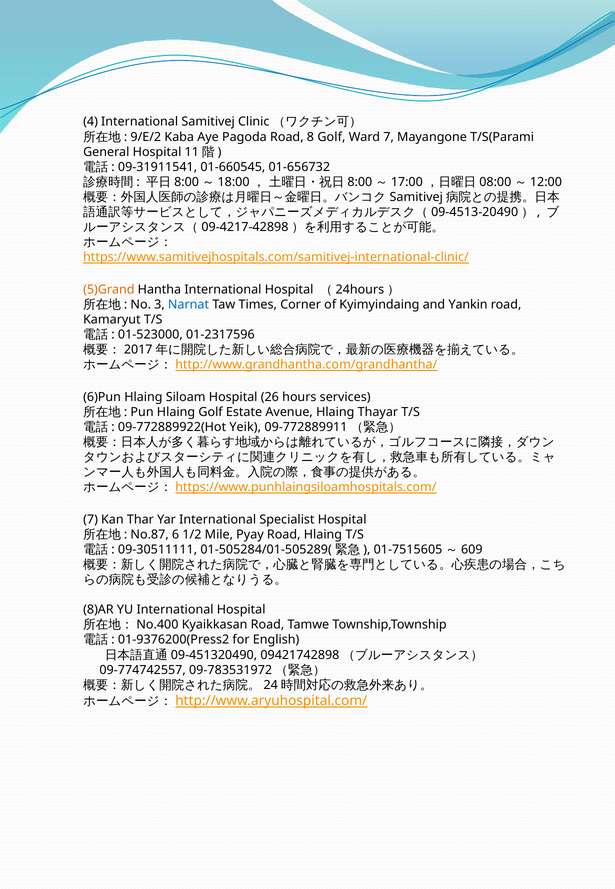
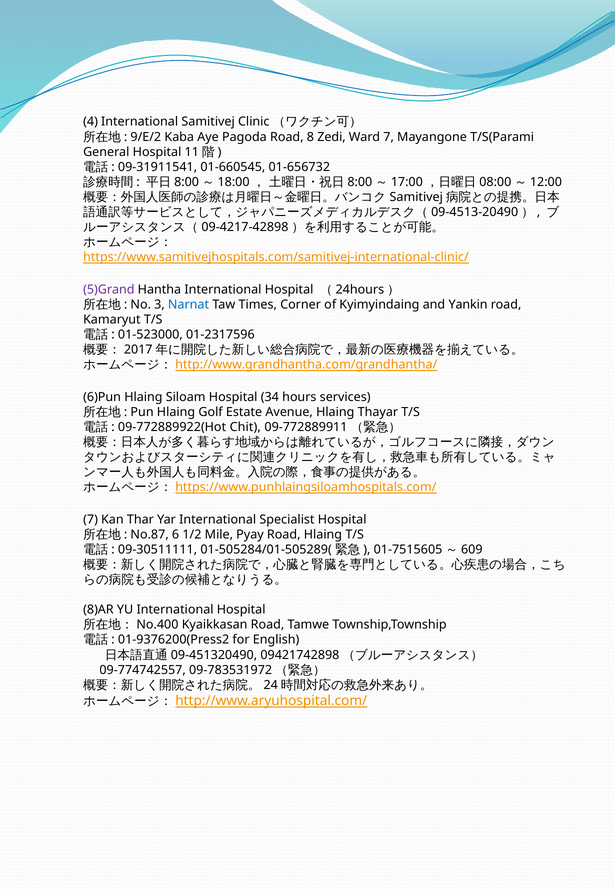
8 Golf: Golf -> Zedi (332, 137)
5)Grand colour: orange -> purple (109, 289)
26: 26 -> 34 (270, 397)
Yeik: Yeik -> Chit (245, 427)
